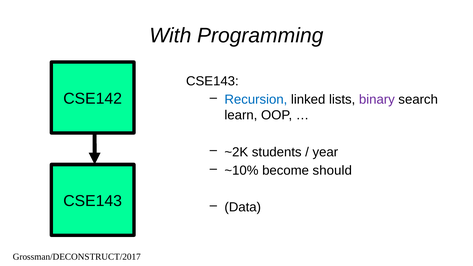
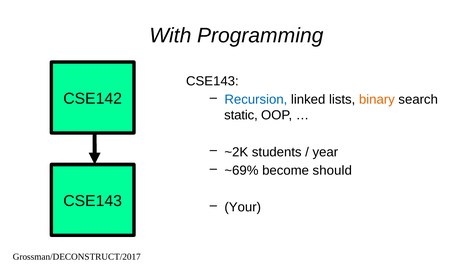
binary colour: purple -> orange (377, 100)
learn: learn -> static (241, 115)
~10%: ~10% -> ~69% (241, 171)
Data: Data -> Your (243, 207)
